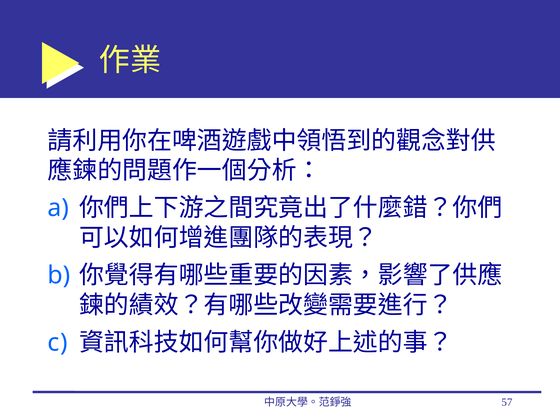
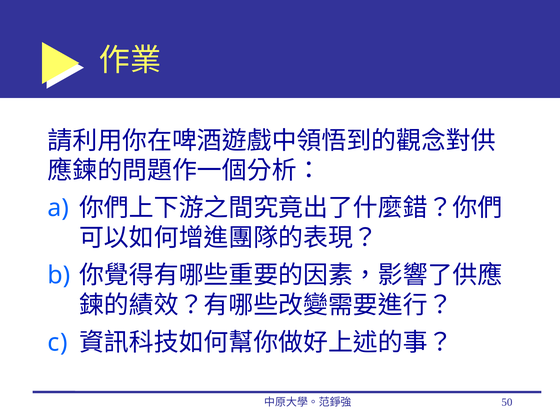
57: 57 -> 50 (507, 402)
